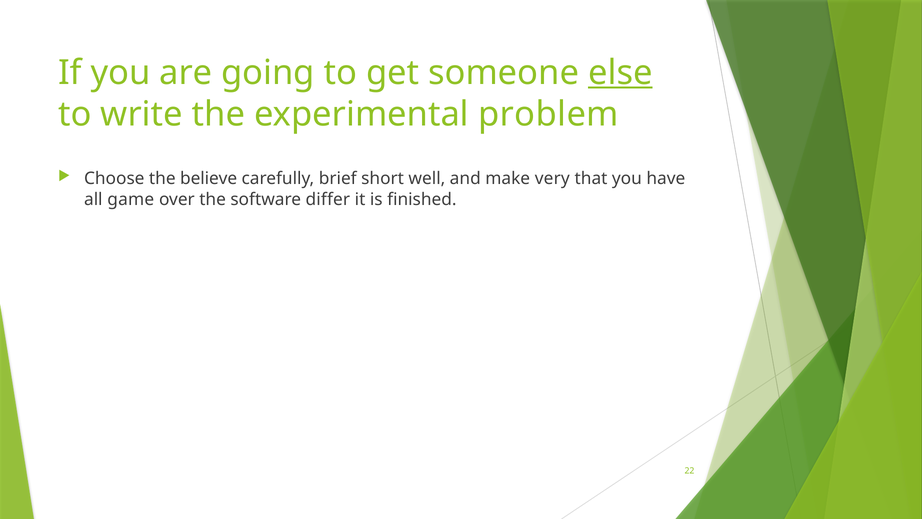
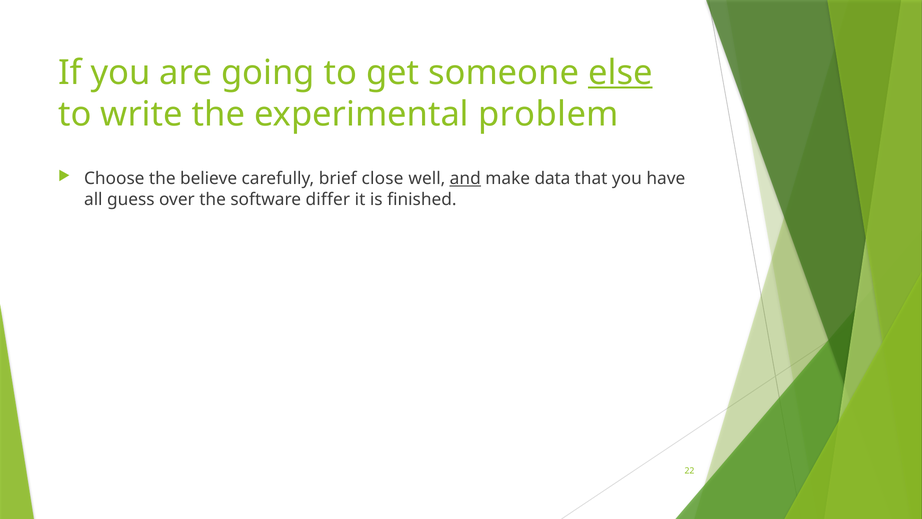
short: short -> close (382, 178)
and underline: none -> present (465, 178)
very: very -> data (552, 178)
game: game -> guess (131, 199)
